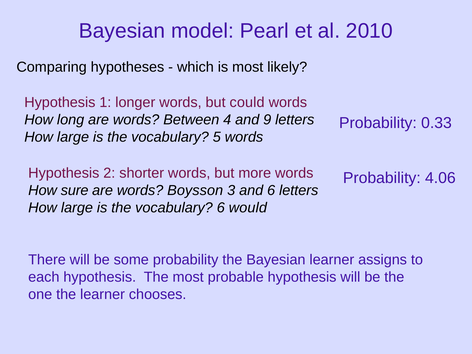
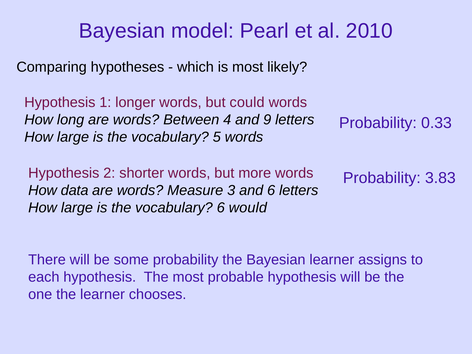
4.06: 4.06 -> 3.83 (440, 178)
sure: sure -> data (75, 191)
Boysson: Boysson -> Measure (195, 191)
